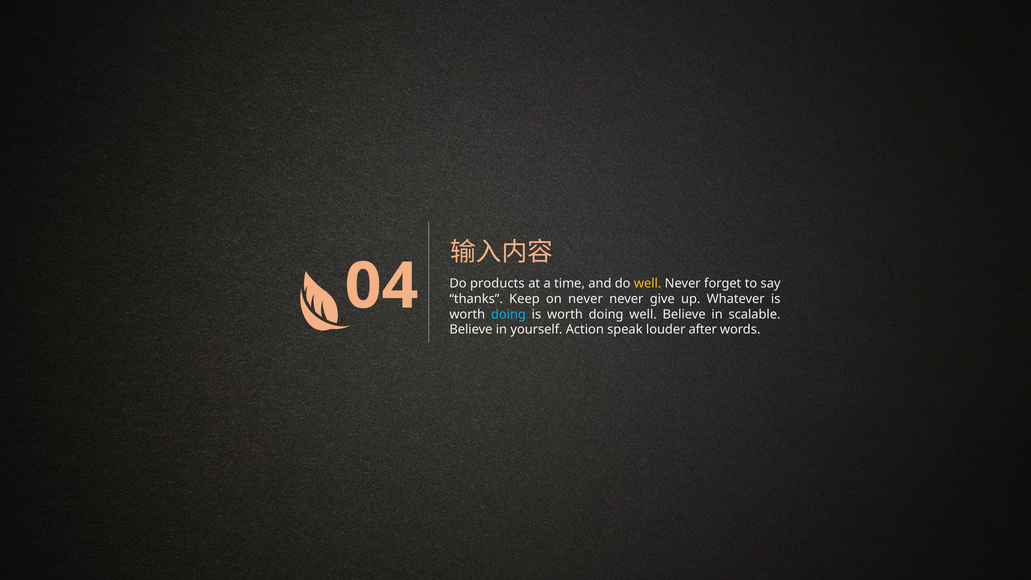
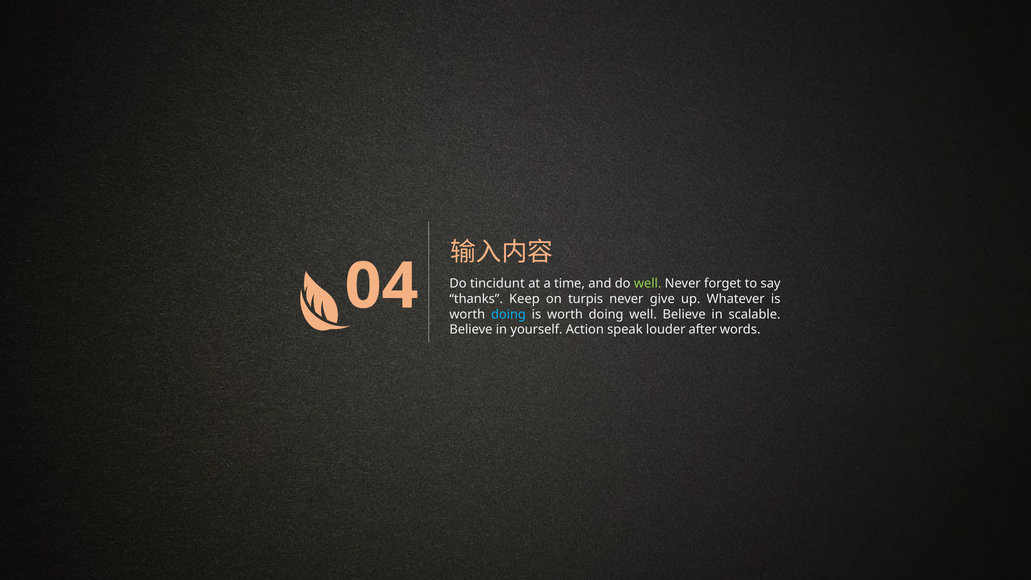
products: products -> tincidunt (497, 283)
well colour: yellow -> light green (648, 283)
on never: never -> turpis (586, 299)
